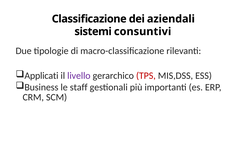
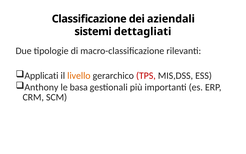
consuntivi: consuntivi -> dettagliati (143, 31)
livello colour: purple -> orange (79, 76)
Business: Business -> Anthony (41, 87)
staff: staff -> basa (79, 87)
